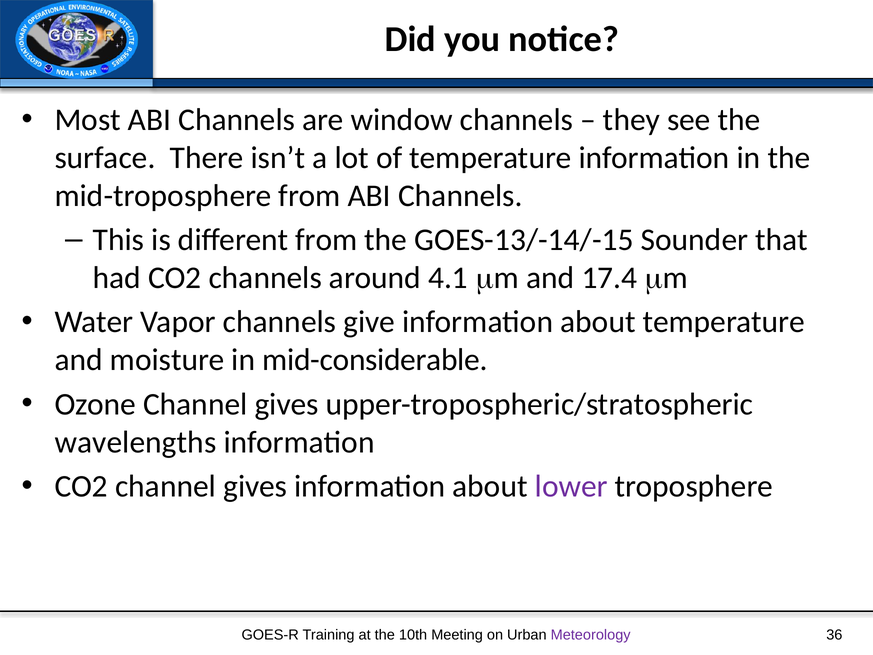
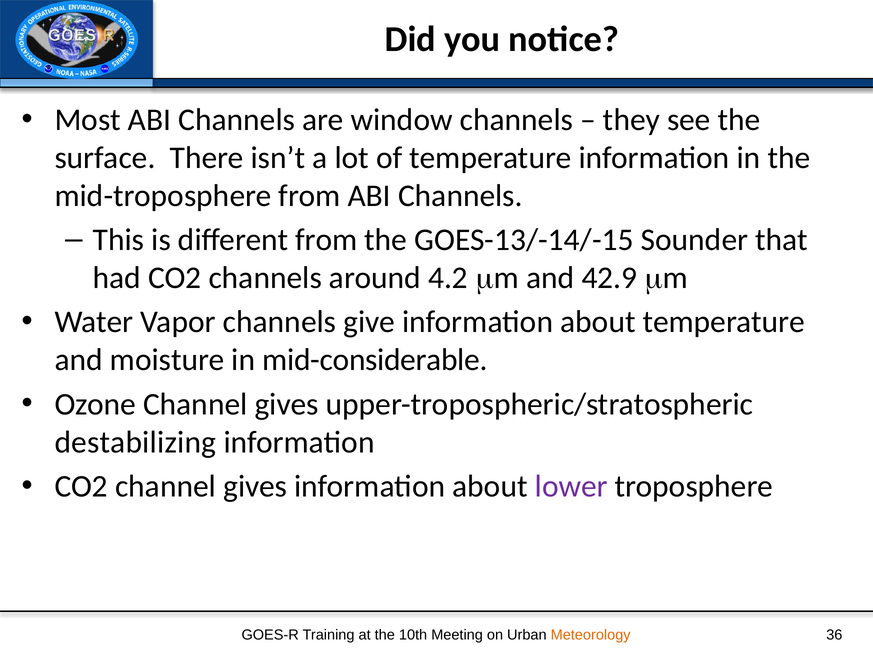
4.1: 4.1 -> 4.2 (448, 278)
17.4: 17.4 -> 42.9 (609, 278)
wavelengths: wavelengths -> destabilizing (135, 442)
Meteorology colour: purple -> orange (591, 635)
